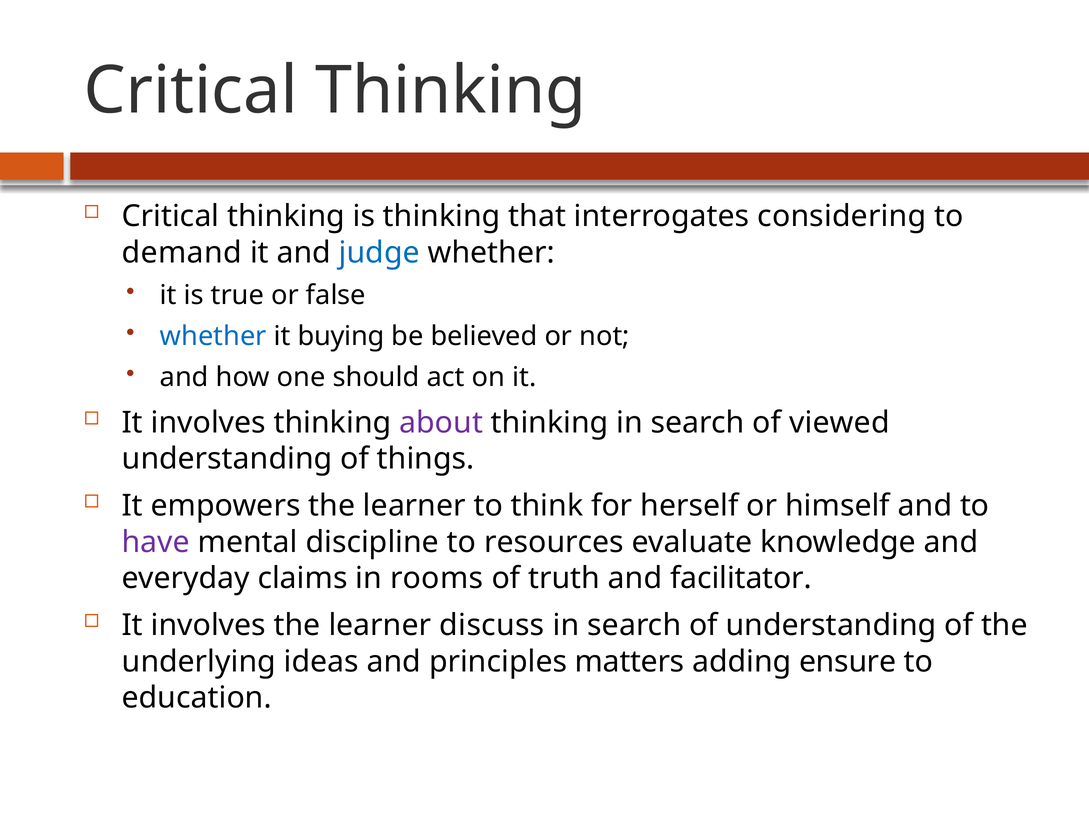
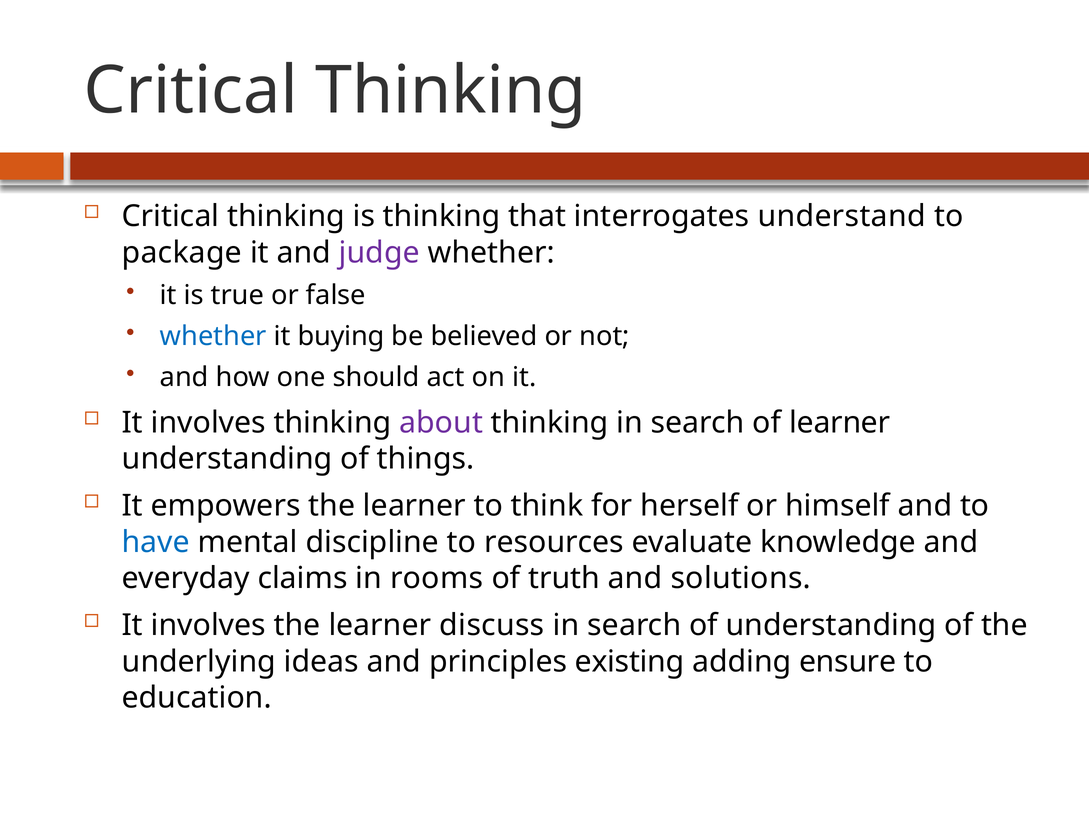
considering: considering -> understand (842, 216)
demand: demand -> package (182, 253)
judge colour: blue -> purple (379, 253)
of viewed: viewed -> learner (840, 422)
have colour: purple -> blue (156, 542)
facilitator: facilitator -> solutions (741, 578)
matters: matters -> existing (630, 661)
